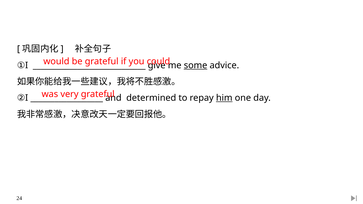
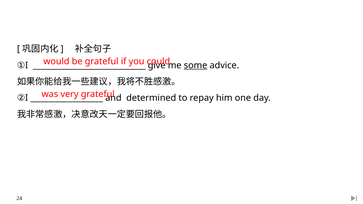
him underline: present -> none (224, 98)
